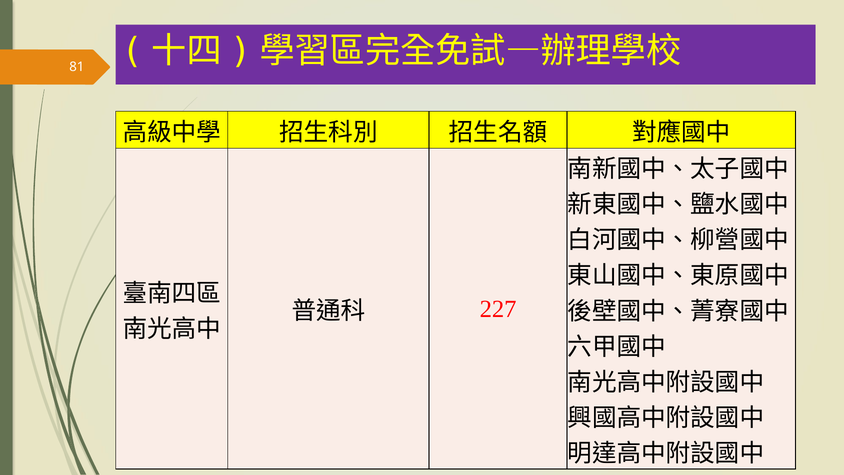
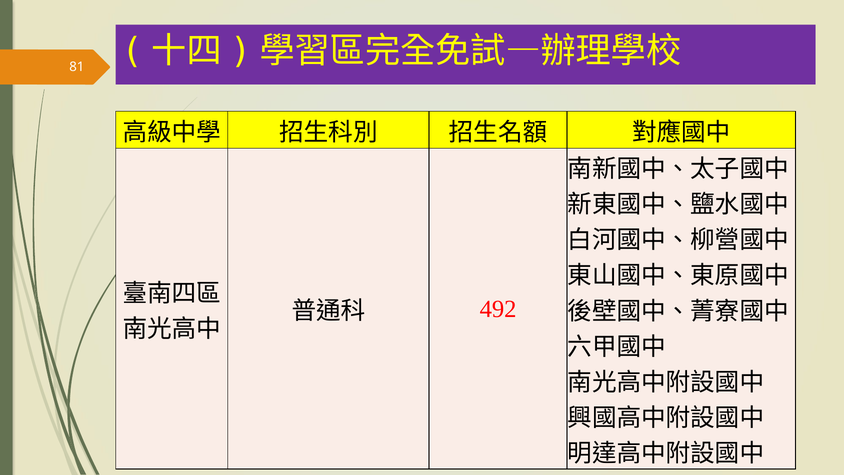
227: 227 -> 492 (498, 309)
